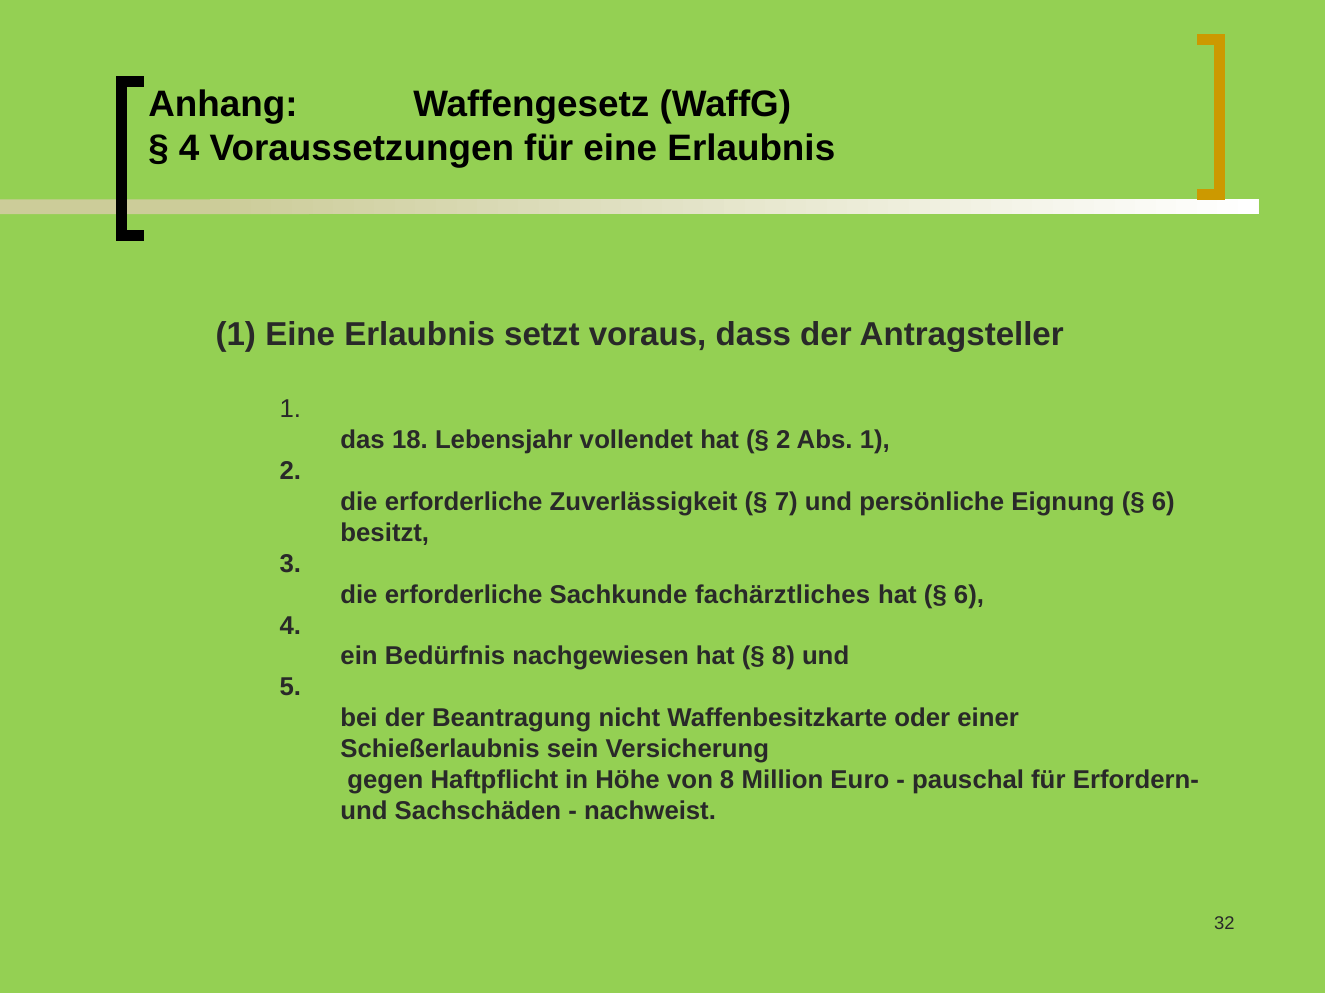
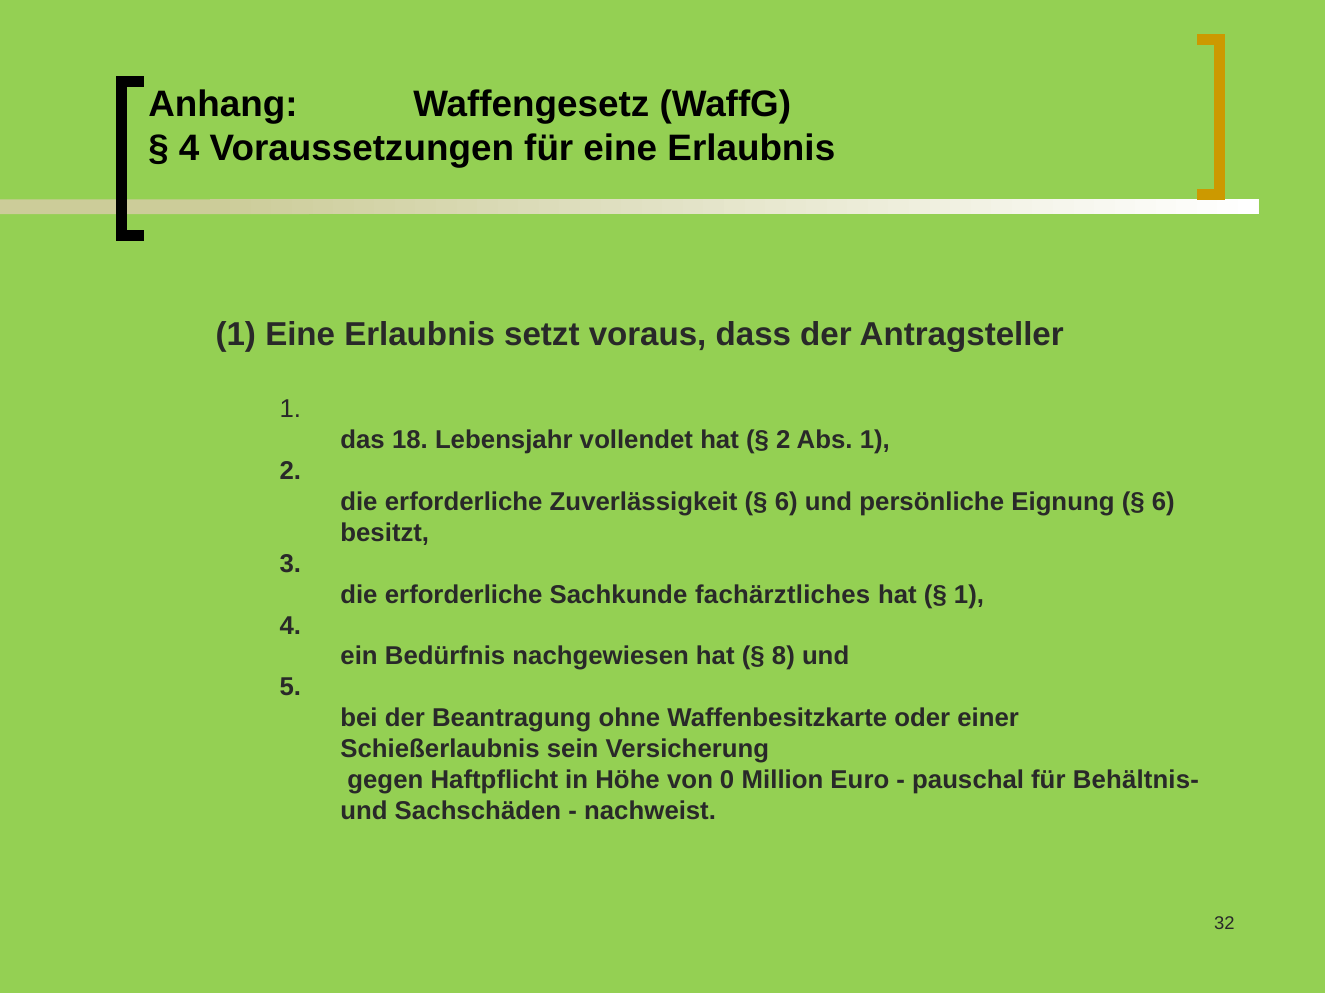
7: 7 -> 6 (786, 502)
6: 6 -> 1 (969, 595)
nicht: nicht -> ohne (629, 719)
von 8: 8 -> 0 (727, 781)
Erfordern-: Erfordern- -> Behältnis- (1136, 781)
